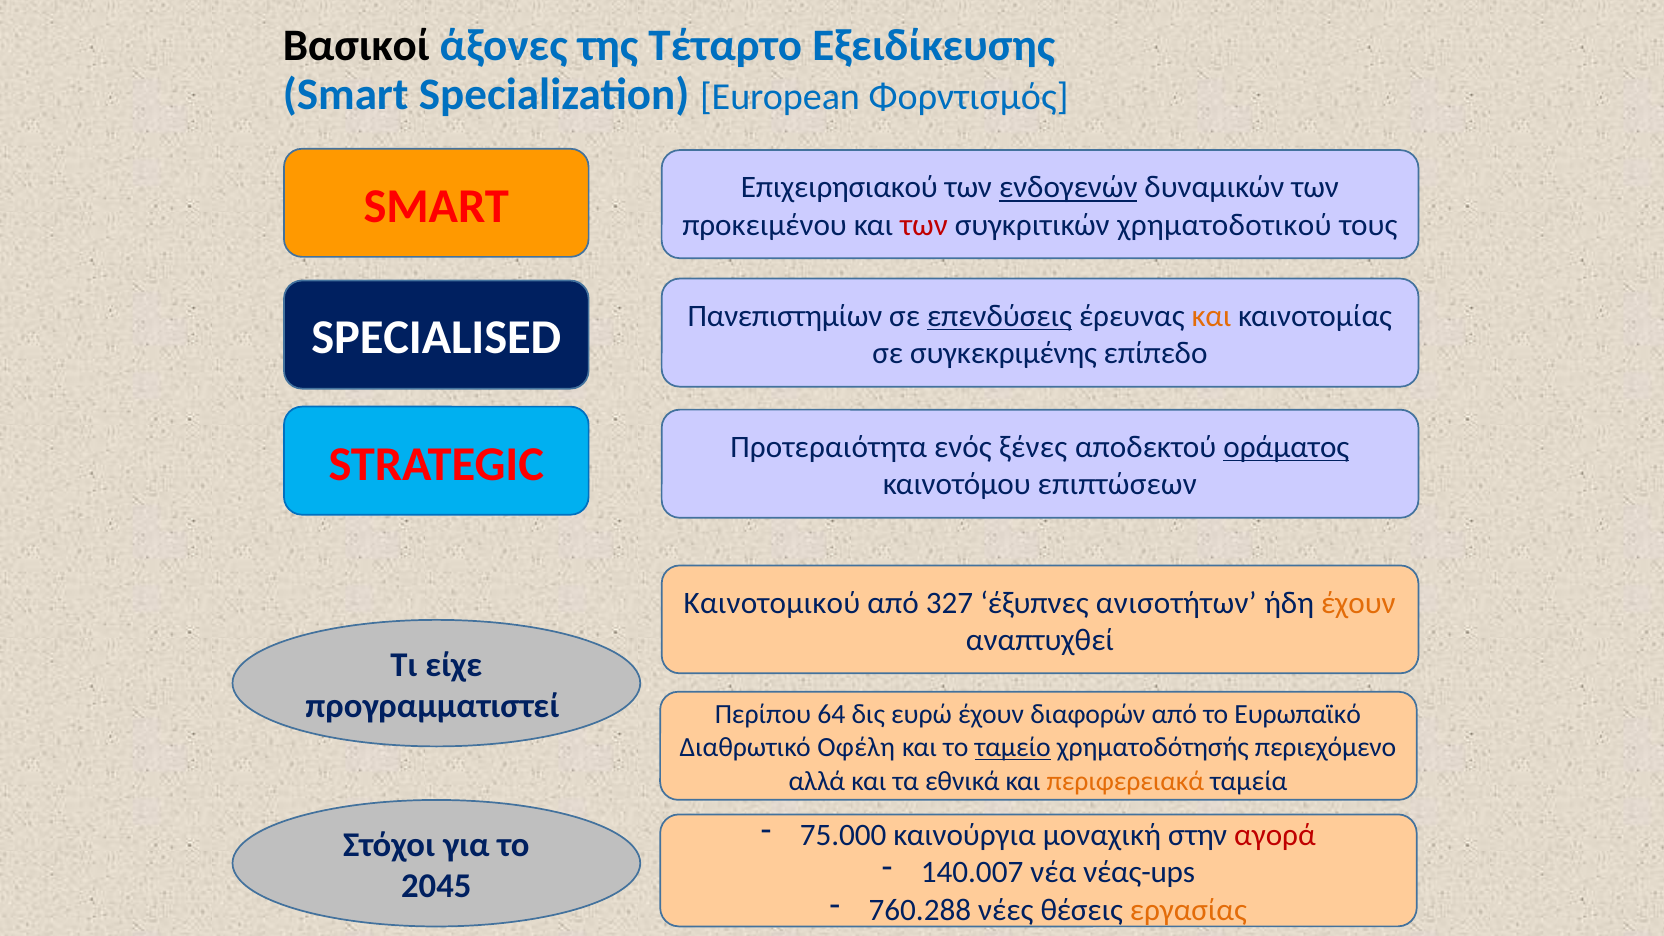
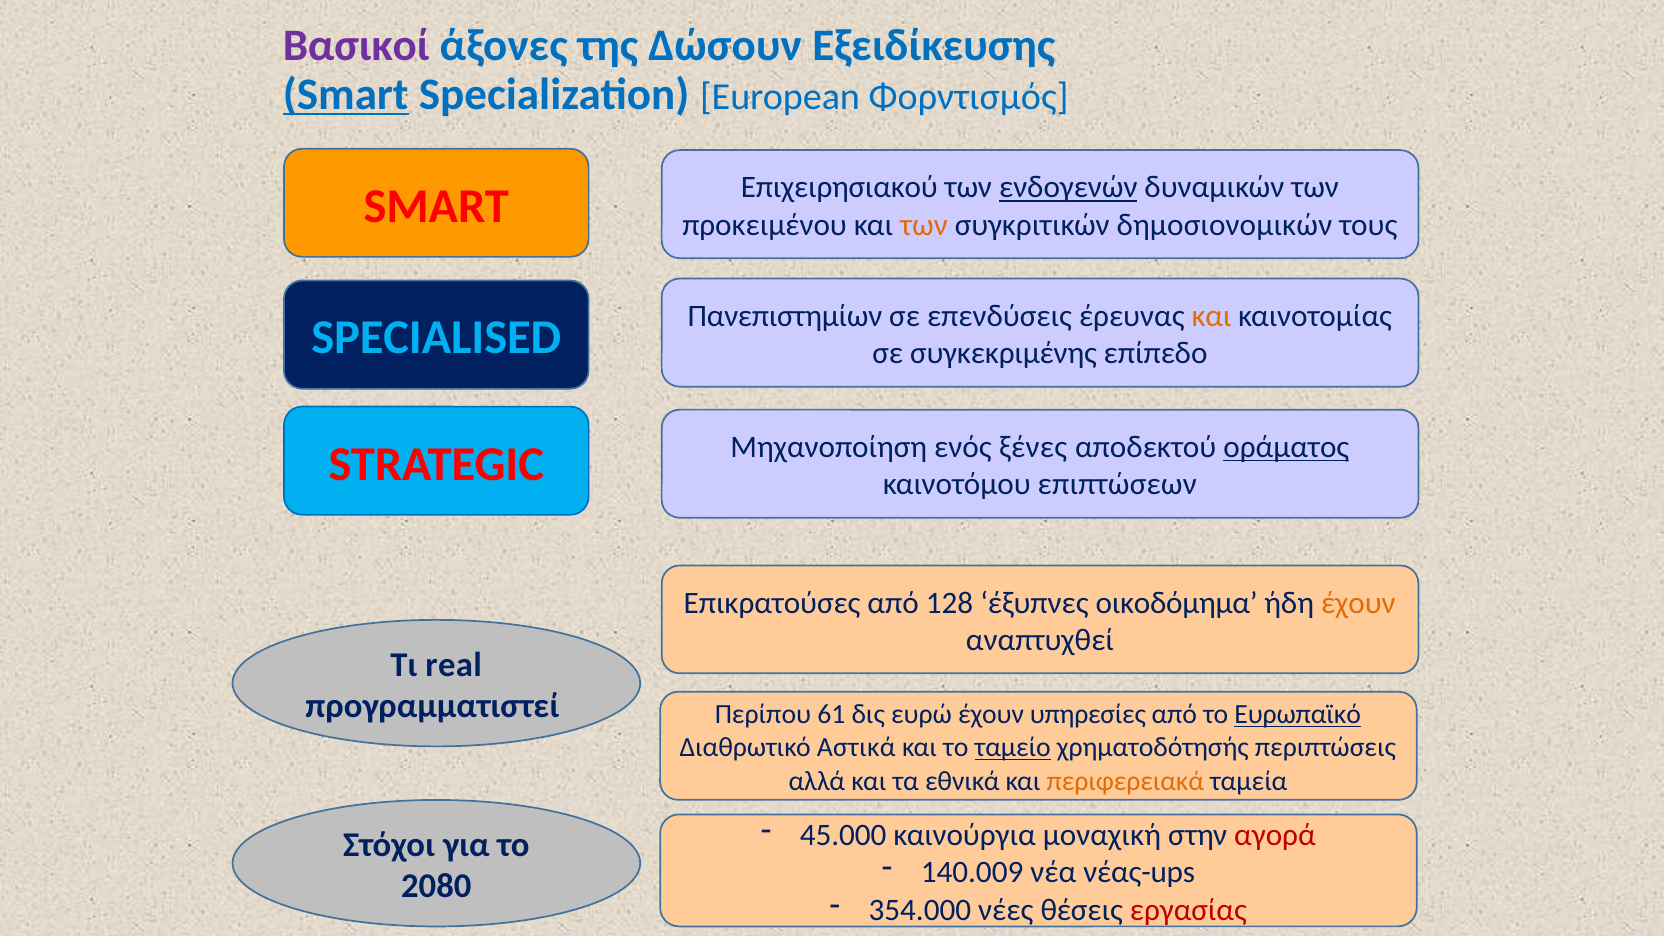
Βασικοί colour: black -> purple (356, 46)
Τέταρτο: Τέταρτο -> Δώσουν (725, 46)
Smart underline: none -> present (346, 95)
των colour: red -> orange (924, 225)
χρηματοδοτικού: χρηματοδοτικού -> δημοσιονομικών (1224, 225)
επενδύσεις underline: present -> none (999, 316)
SPECIALISED colour: white -> light blue (436, 338)
Προτεραιότητα: Προτεραιότητα -> Μηχανοποίηση (829, 447)
Καινοτομικού: Καινοτομικού -> Επικρατούσες (772, 603)
327: 327 -> 128 (950, 603)
ανισοτήτων: ανισοτήτων -> οικοδόμημα (1177, 603)
είχε: είχε -> real (454, 665)
64: 64 -> 61 (831, 714)
διαφορών: διαφορών -> υπηρεσίες (1088, 714)
Ευρωπαϊκό underline: none -> present (1298, 714)
Οφέλη: Οφέλη -> Αστικά (856, 748)
περιεχόμενο: περιεχόμενο -> περιπτώσεις (1325, 748)
75.000: 75.000 -> 45.000 (843, 835)
140.007: 140.007 -> 140.009 (972, 873)
2045: 2045 -> 2080 (436, 886)
760.288: 760.288 -> 354.000 (920, 910)
εργασίας colour: orange -> red (1188, 910)
